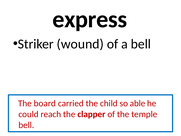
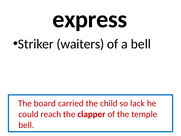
wound: wound -> waiters (80, 44)
able: able -> lack (137, 103)
